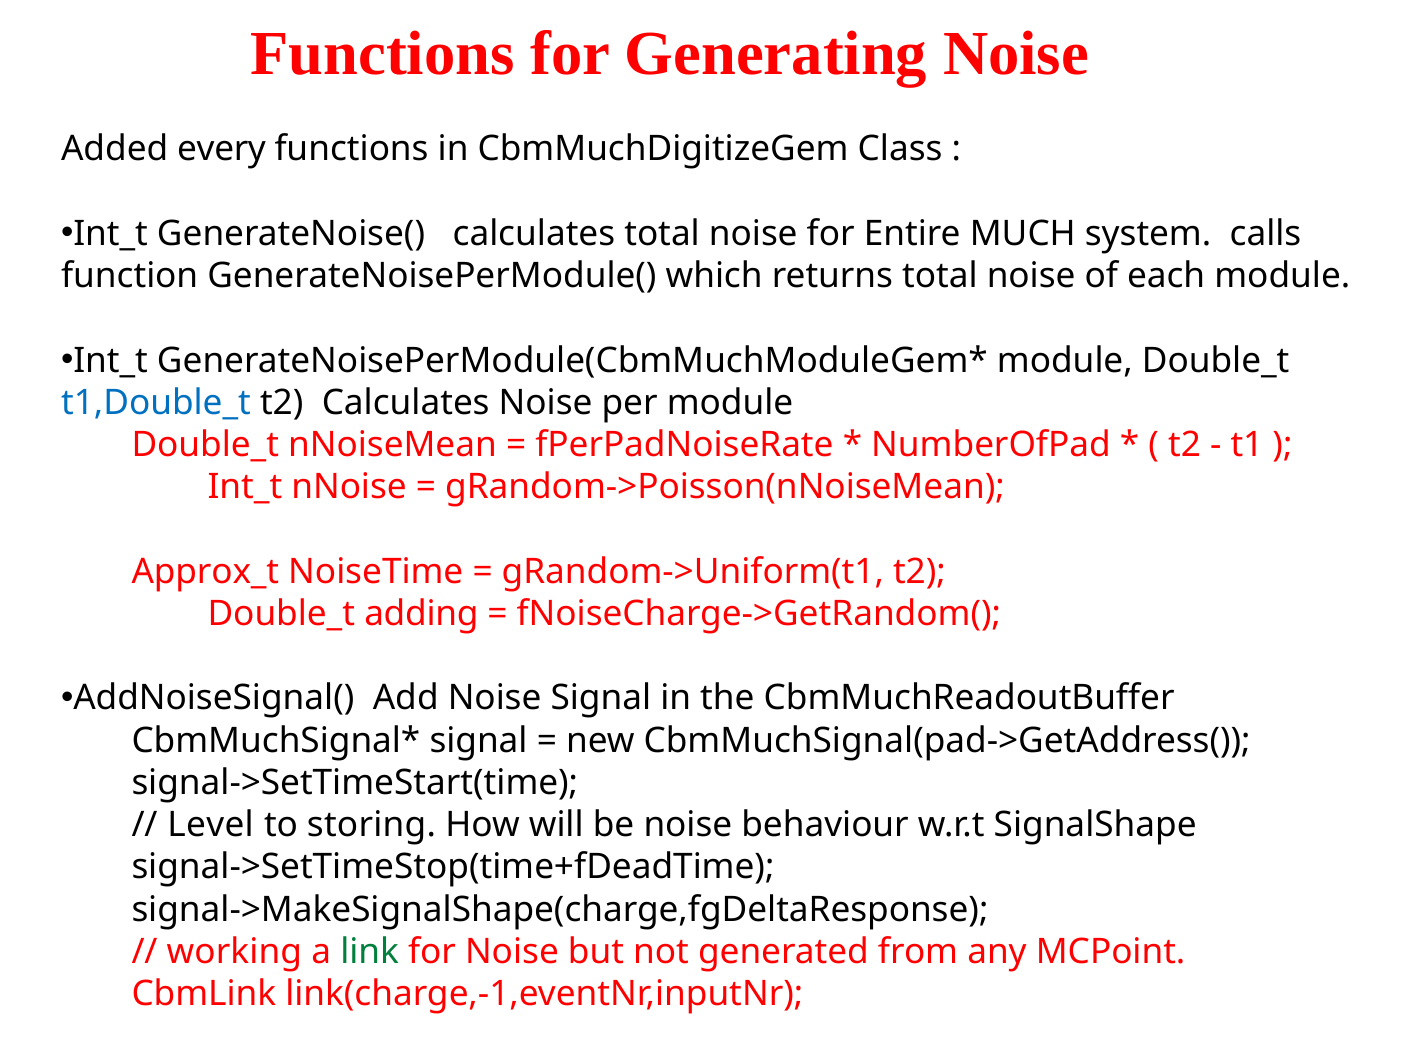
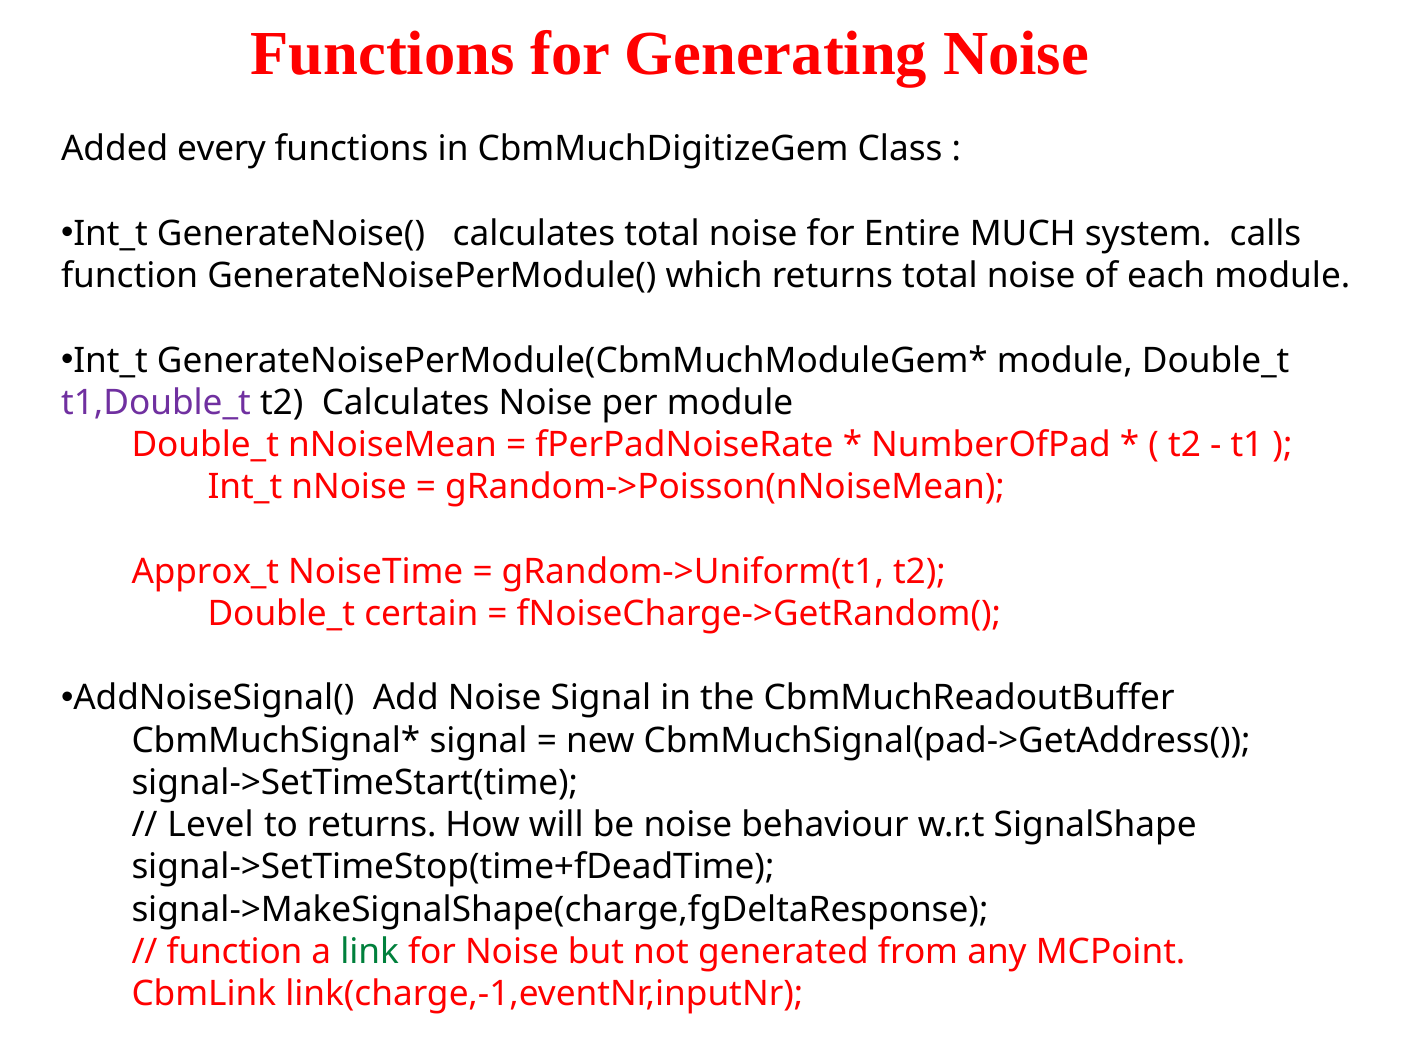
t1,Double_t colour: blue -> purple (156, 403)
adding: adding -> certain (421, 614)
to storing: storing -> returns (372, 825)
working: working -> function (235, 952)
